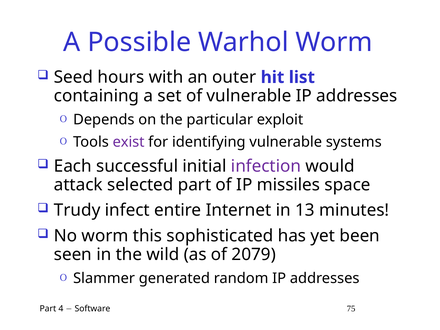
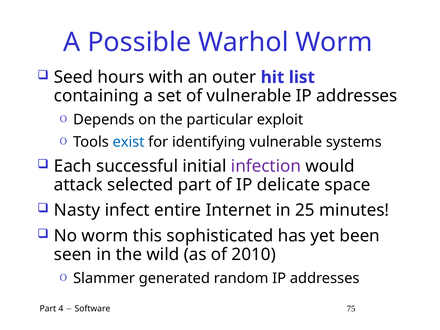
exist colour: purple -> blue (129, 142)
missiles: missiles -> delicate (288, 185)
Trudy: Trudy -> Nasty (77, 210)
13: 13 -> 25 (305, 210)
2079: 2079 -> 2010 (254, 254)
